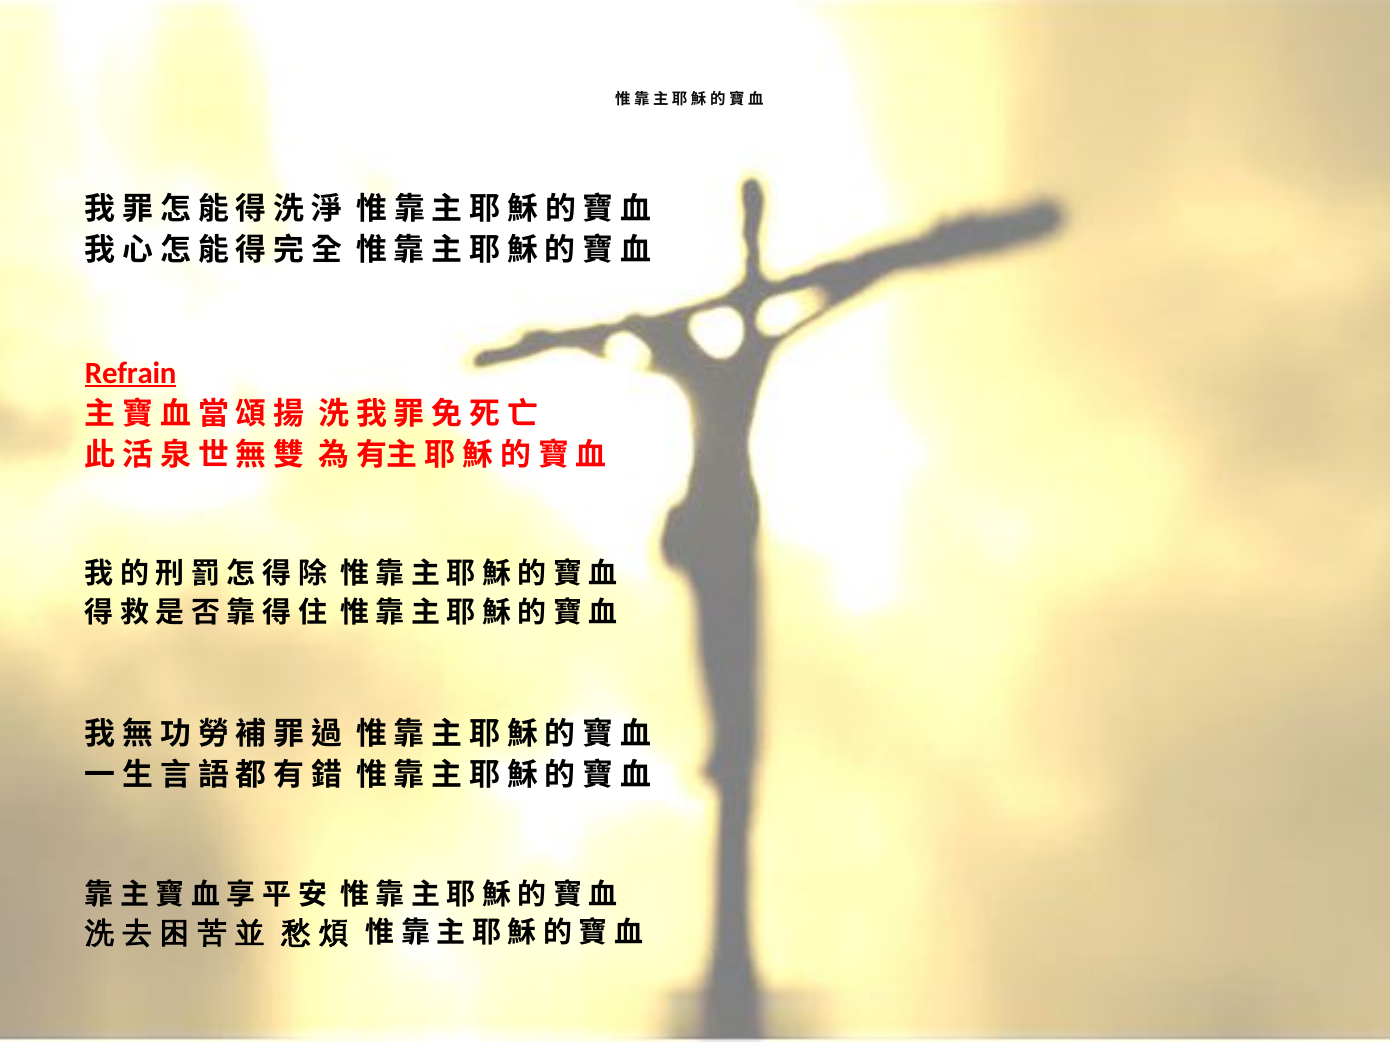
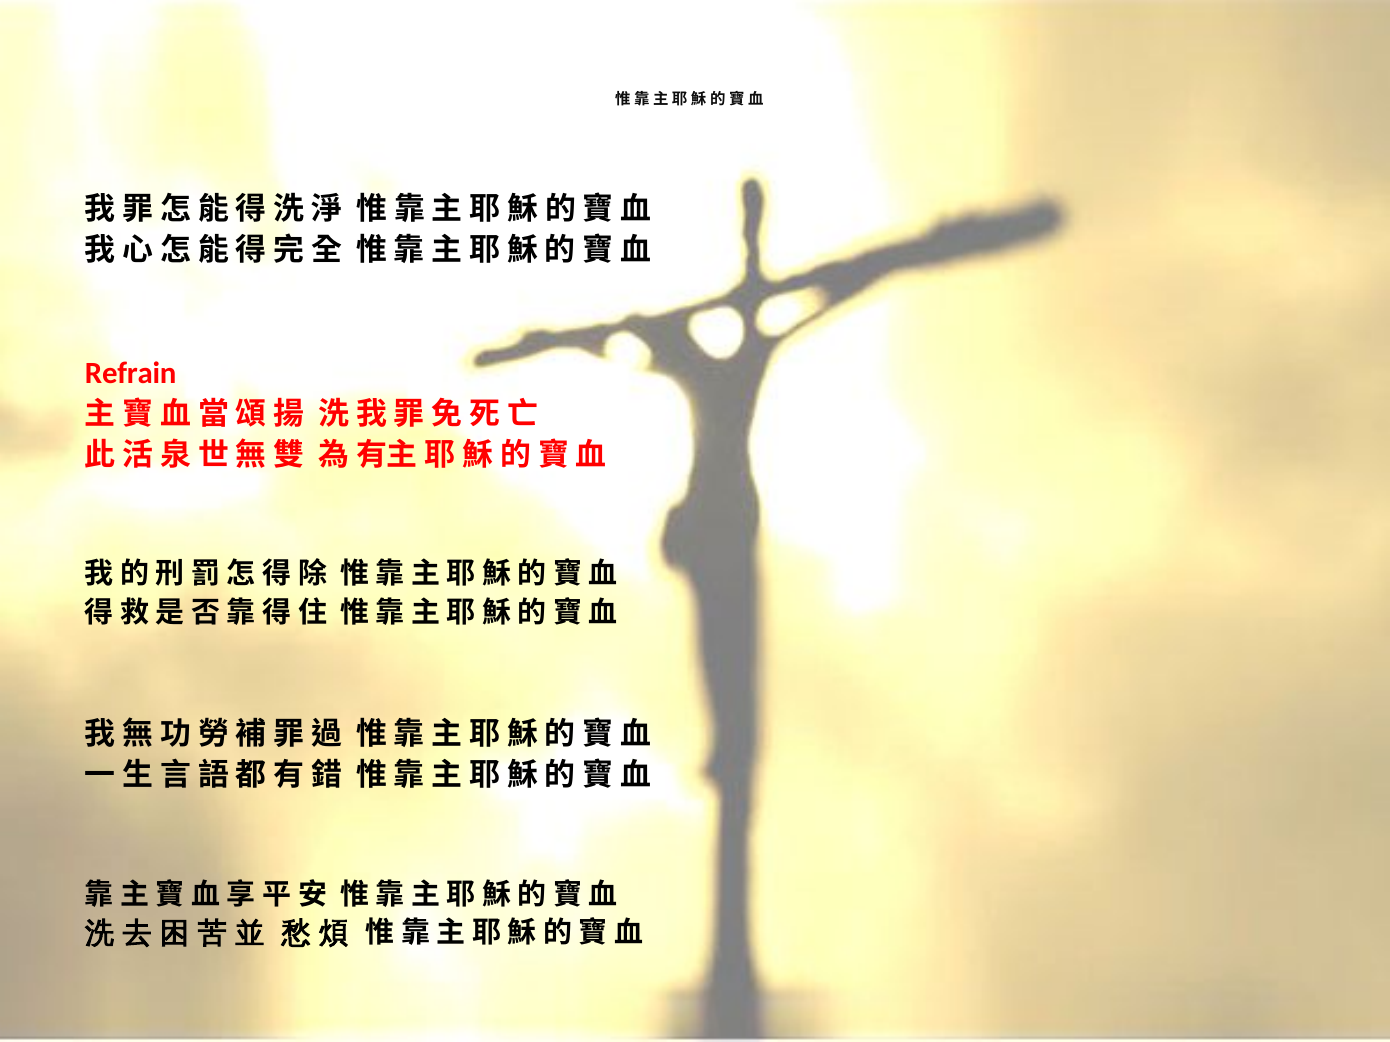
Refrain underline: present -> none (131, 373)
